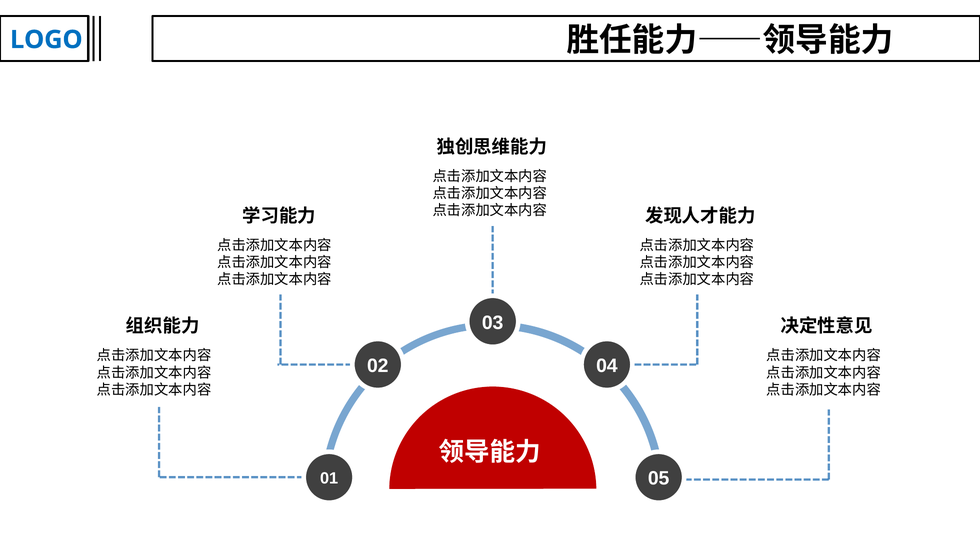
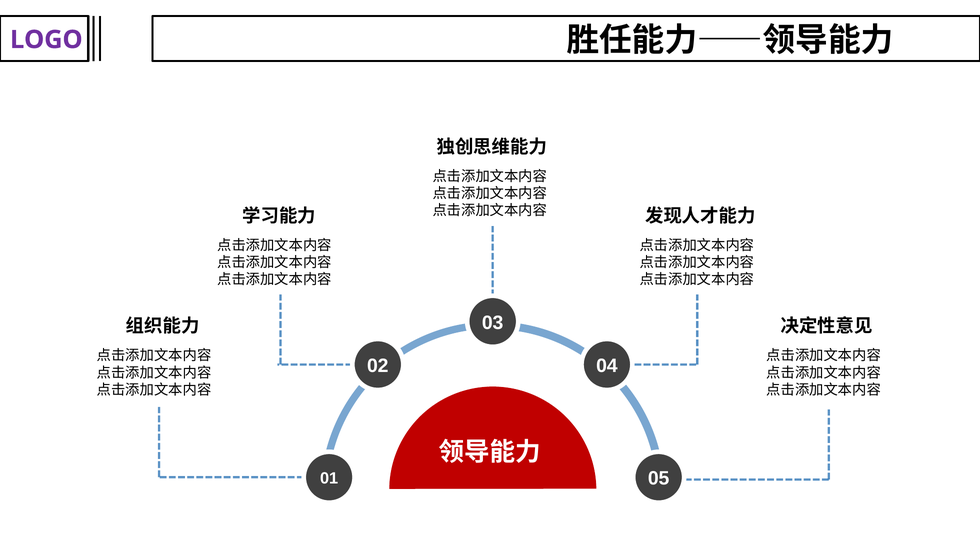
LOGO colour: blue -> purple (46, 40)
